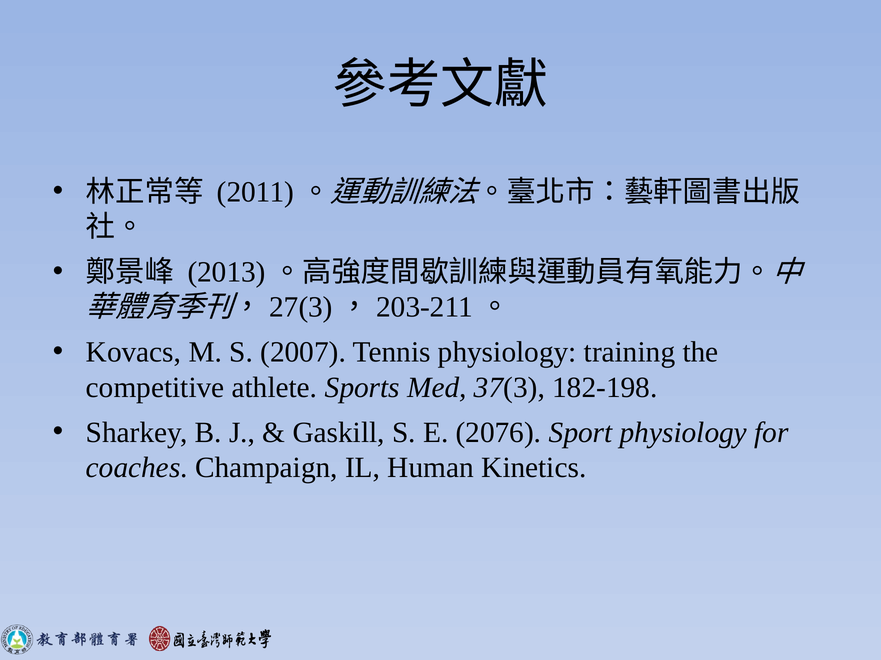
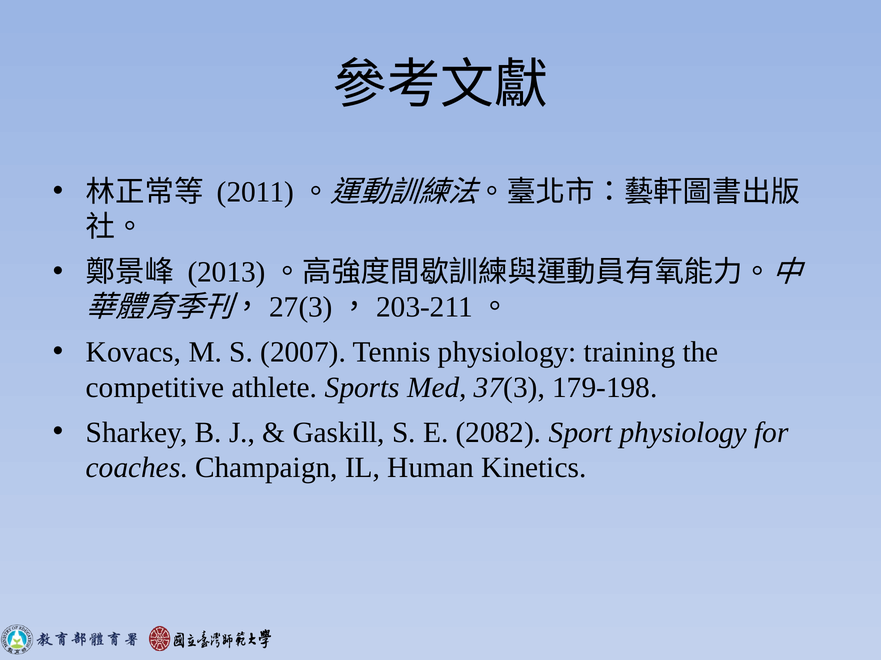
182-198: 182-198 -> 179-198 (605, 388)
2076: 2076 -> 2082 (498, 433)
